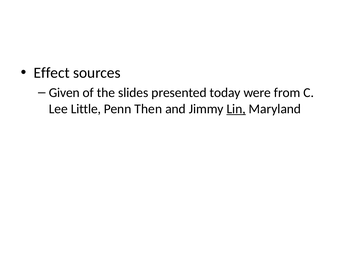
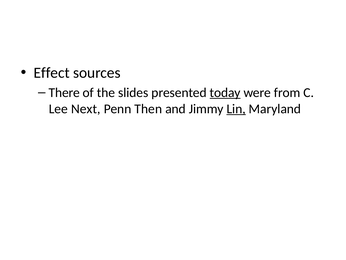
Given: Given -> There (64, 92)
today underline: none -> present (225, 92)
Little: Little -> Next (86, 109)
